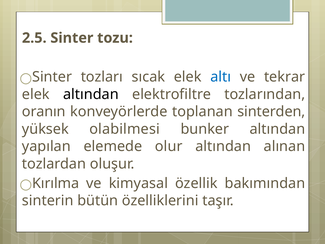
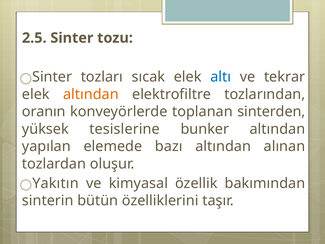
altından colour: black -> orange (91, 94)
olabilmesi: olabilmesi -> tesislerine (125, 129)
olur: olur -> bazı (169, 146)
Kırılma: Kırılma -> Yakıtın (55, 183)
